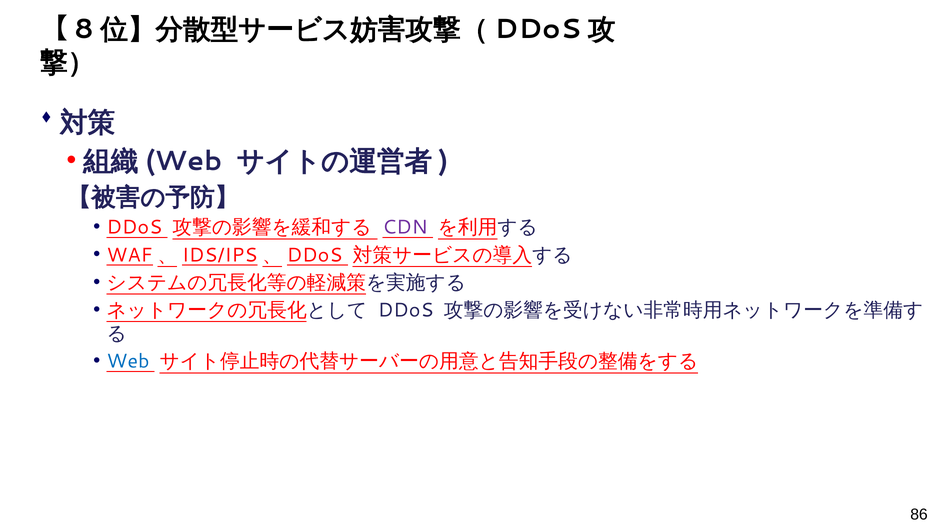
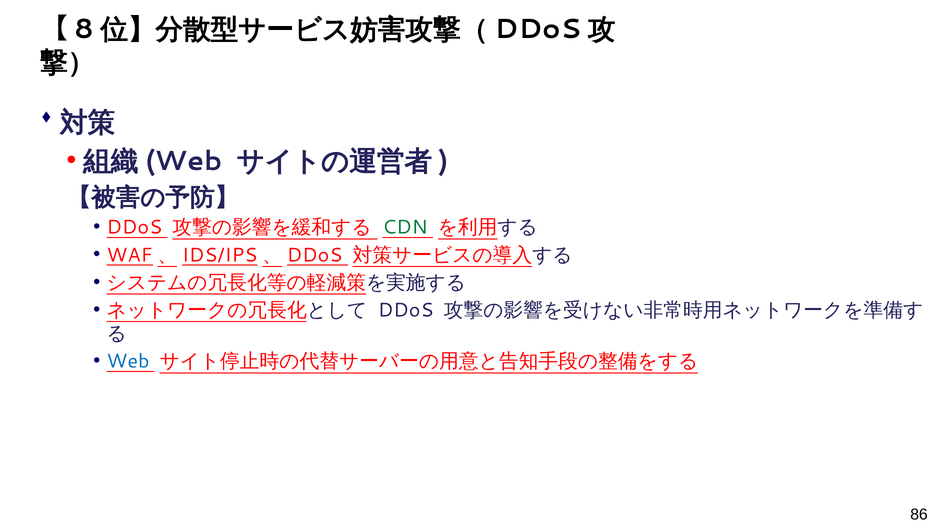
CDN colour: purple -> green (405, 227)
